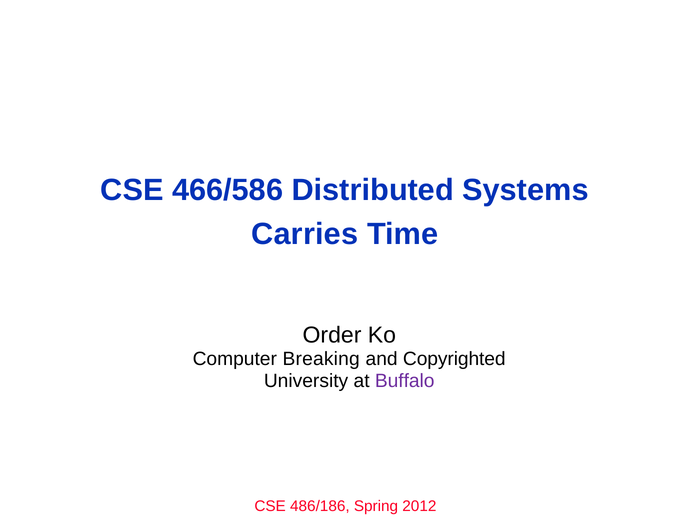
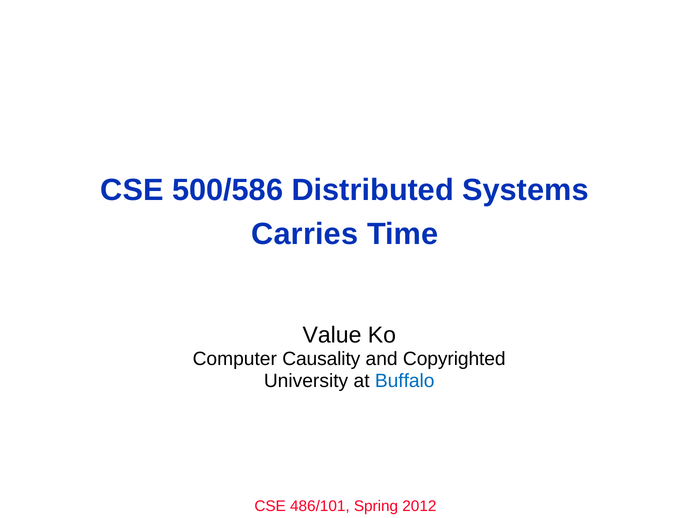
466/586: 466/586 -> 500/586 (228, 190)
Order: Order -> Value (332, 336)
Breaking: Breaking -> Causality (321, 359)
Buffalo colour: purple -> blue (405, 381)
486/186: 486/186 -> 486/101 (320, 506)
